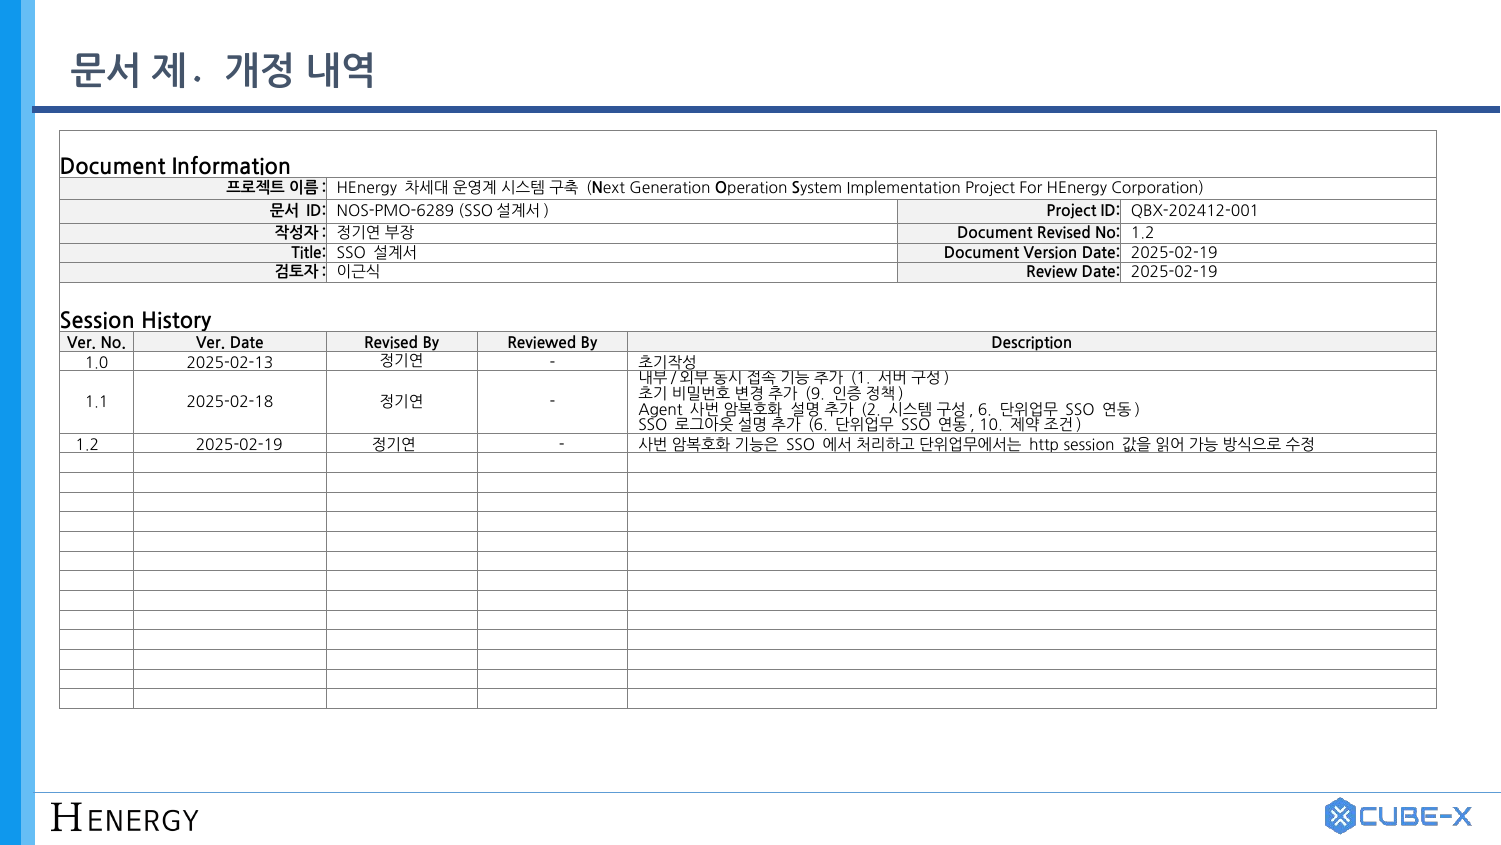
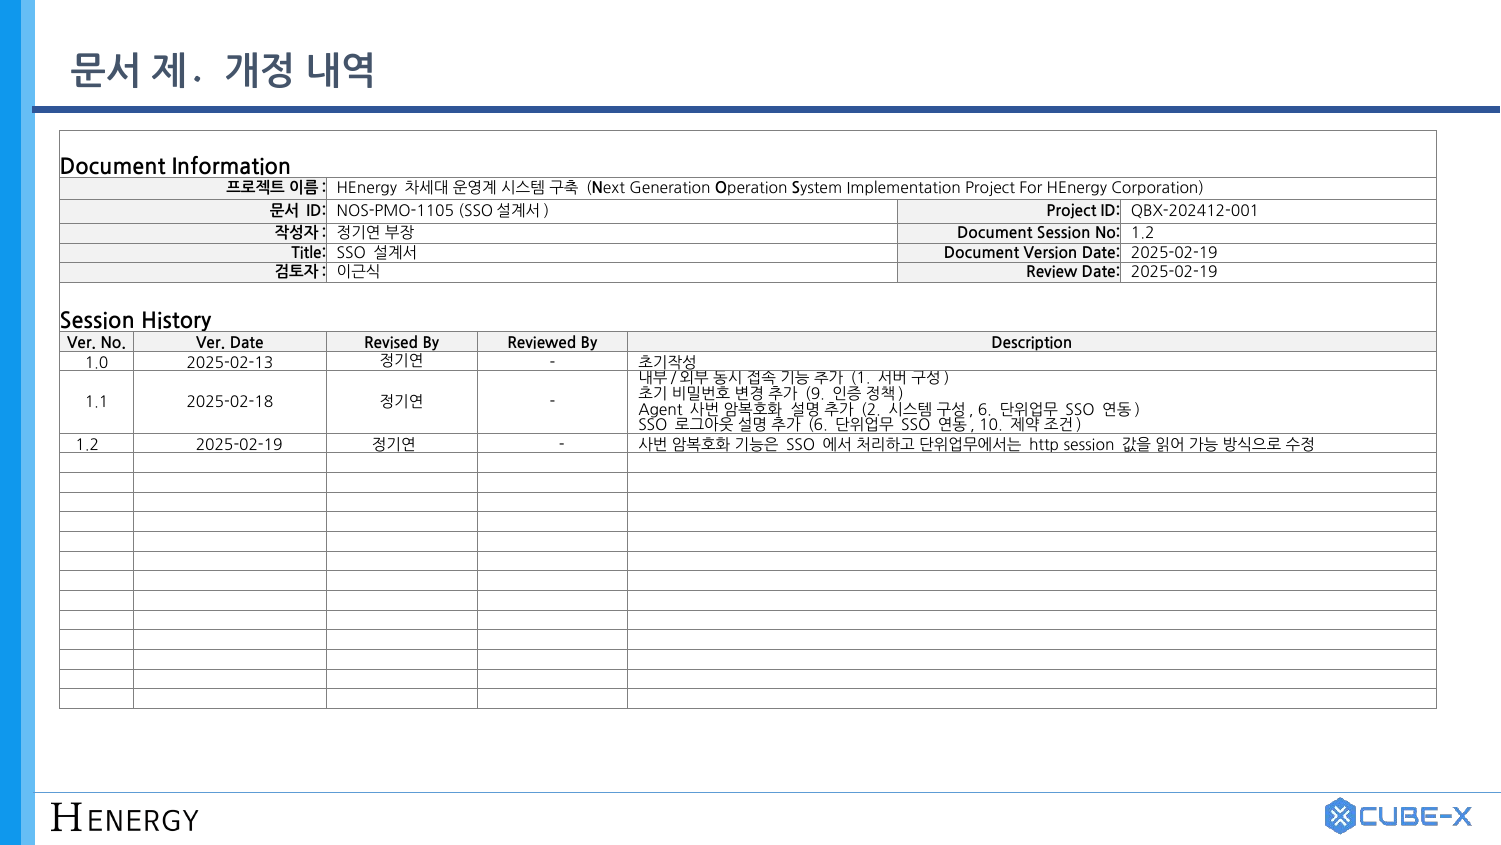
NOS-PMO-6289: NOS-PMO-6289 -> NOS-PMO-1105 (395, 211)
Document Revised: Revised -> Session (1064, 233)
